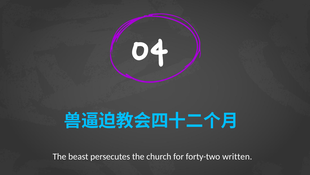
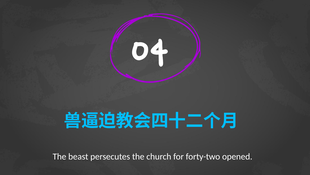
written: written -> opened (237, 156)
